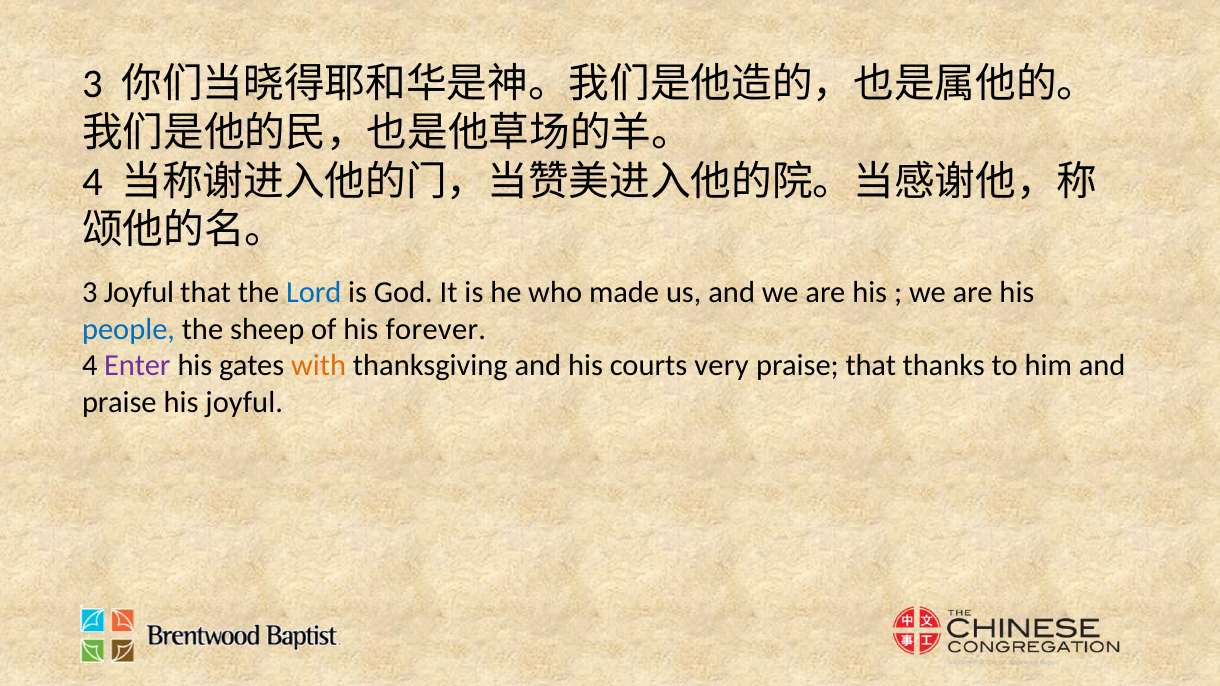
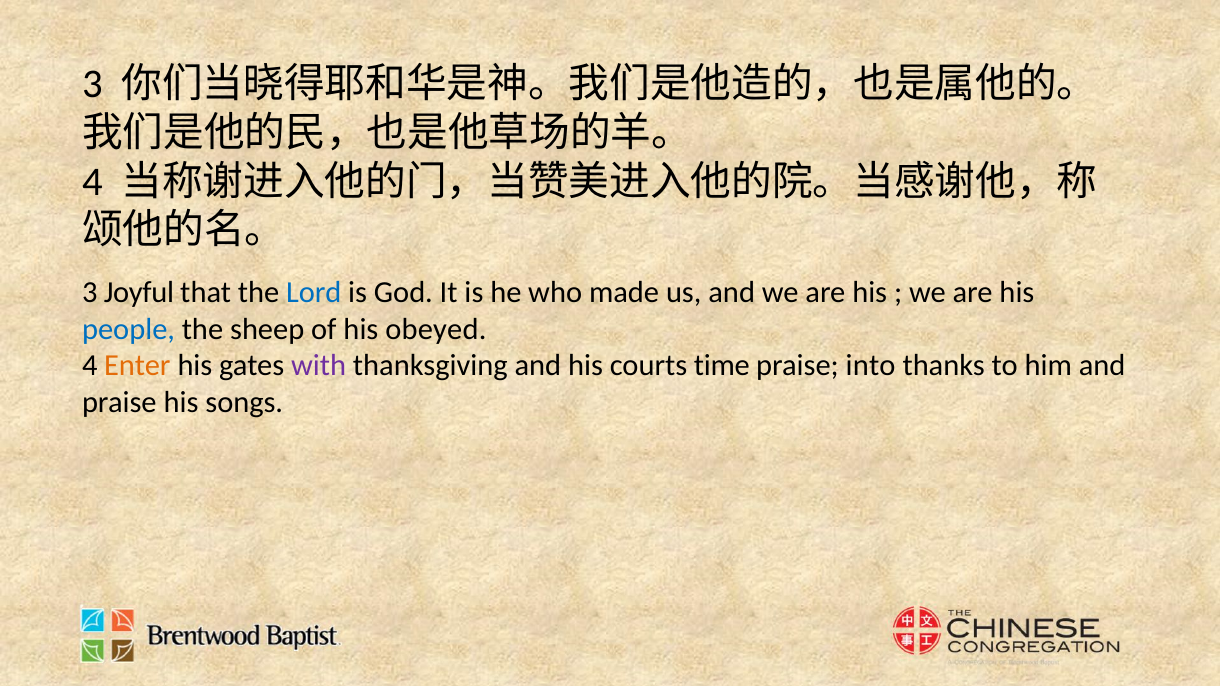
forever: forever -> obeyed (436, 329)
Enter colour: purple -> orange (137, 366)
with colour: orange -> purple (319, 366)
very: very -> time (722, 366)
praise that: that -> into (871, 366)
his joyful: joyful -> songs (244, 403)
